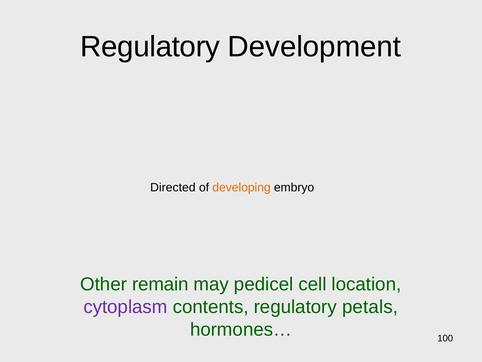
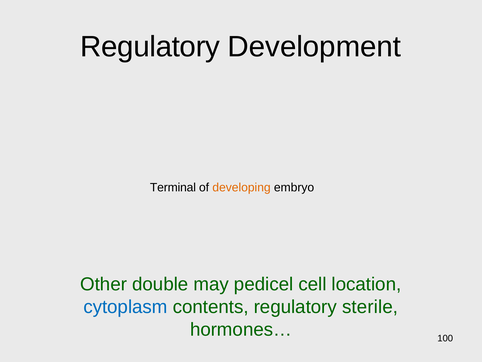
Directed: Directed -> Terminal (173, 187)
remain: remain -> double (160, 284)
cytoplasm colour: purple -> blue (125, 307)
petals: petals -> sterile (370, 307)
